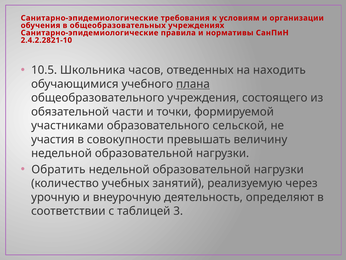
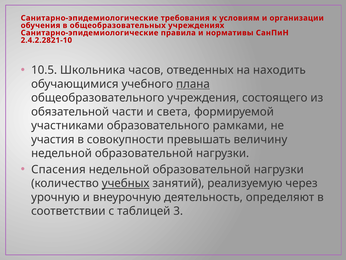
точки: точки -> света (174, 112)
сельской: сельской -> рамками (240, 125)
Обратить: Обратить -> Спасения (58, 169)
учебных underline: none -> present (126, 183)
